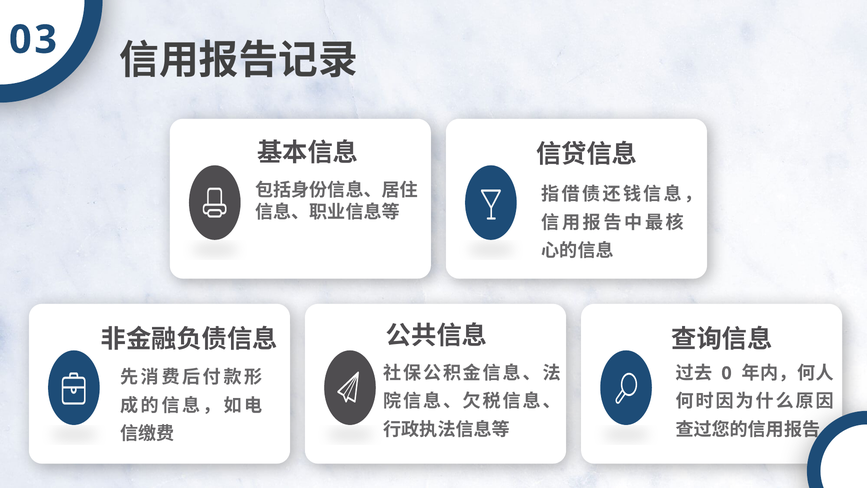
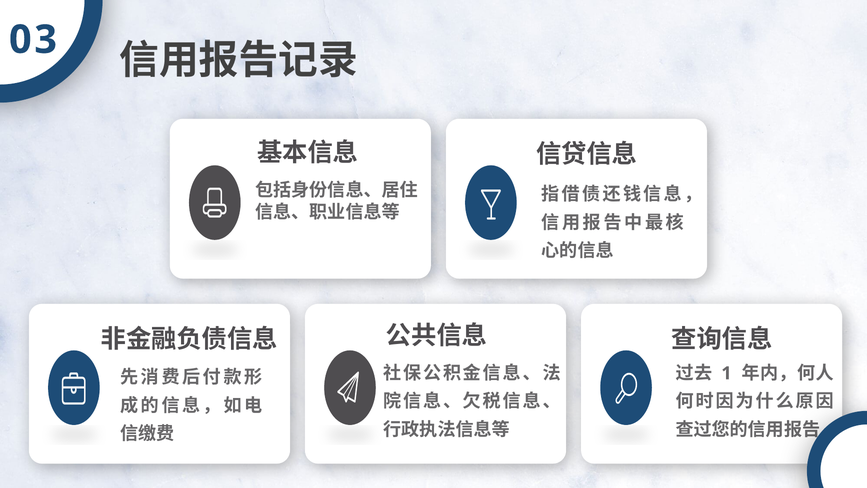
0: 0 -> 1 (727, 373)
